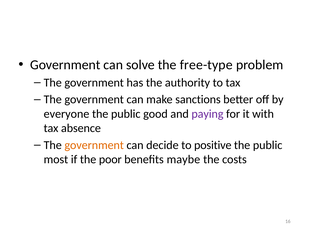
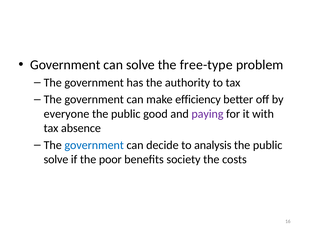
sanctions: sanctions -> efficiency (198, 99)
government colour: orange -> blue (94, 145)
positive: positive -> analysis (213, 145)
most: most -> solve (56, 159)
maybe: maybe -> society (184, 159)
